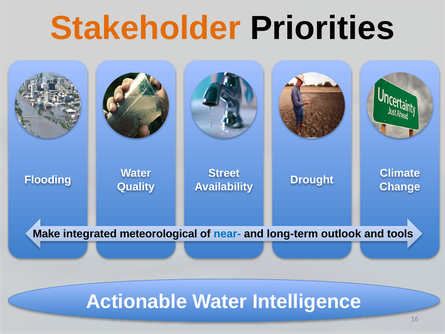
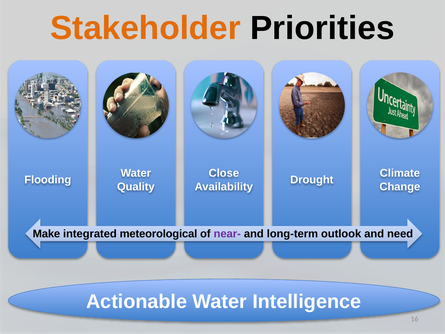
Street: Street -> Close (224, 173)
near- colour: blue -> purple (227, 233)
tools: tools -> need (400, 233)
